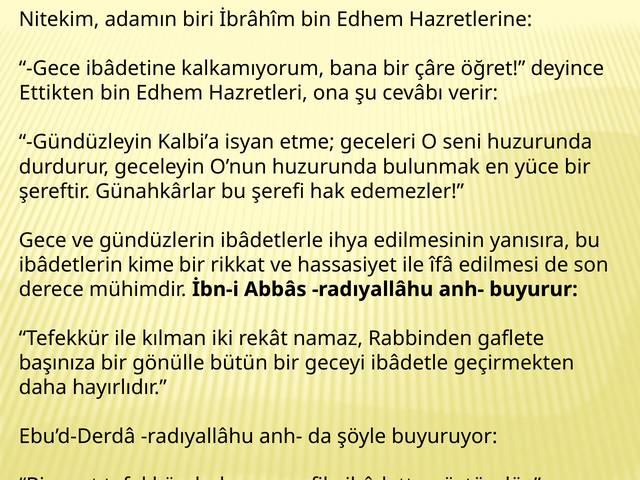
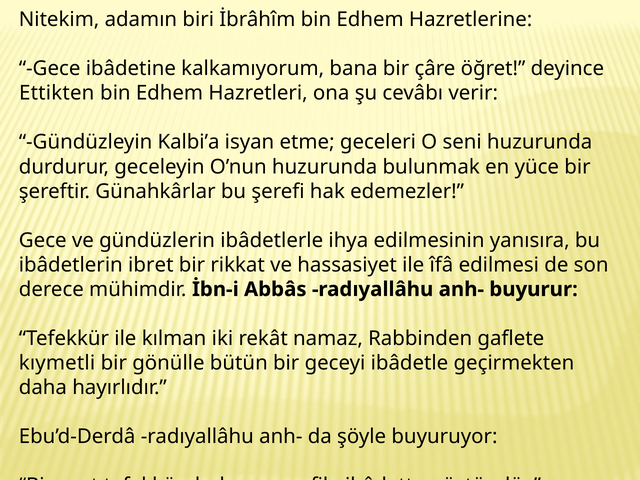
kime: kime -> ibret (151, 265)
başınıza: başınıza -> kıymetli (57, 363)
